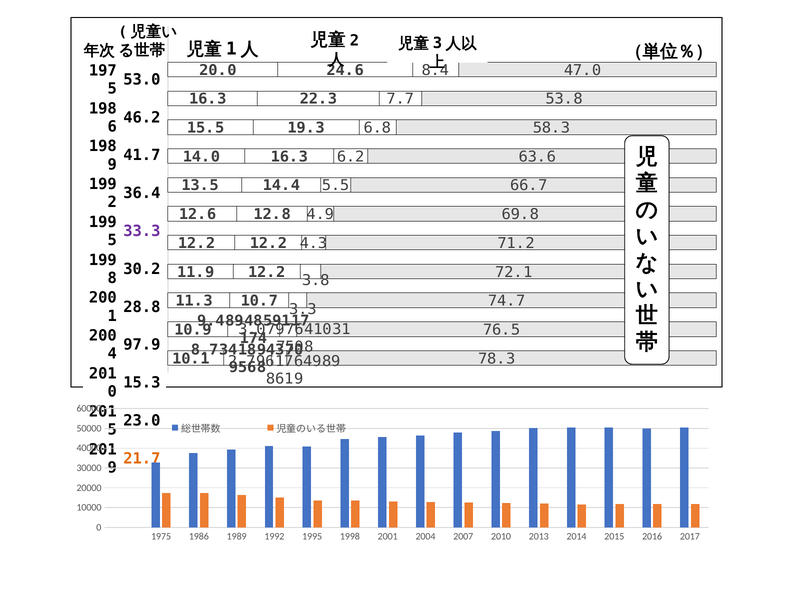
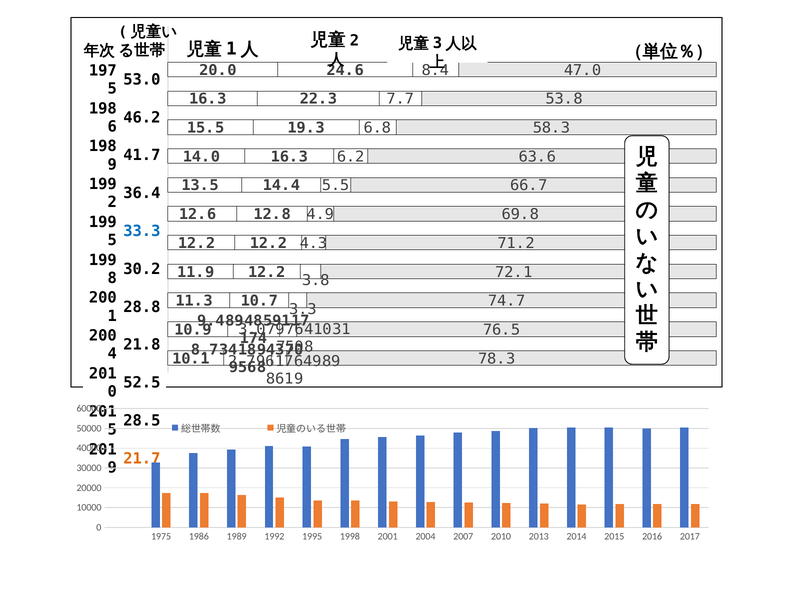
33.3 colour: purple -> blue (142, 231)
97.9: 97.9 -> 21.8 (142, 345)
15.3: 15.3 -> 52.5 (142, 383)
23.0: 23.0 -> 28.5 (142, 420)
